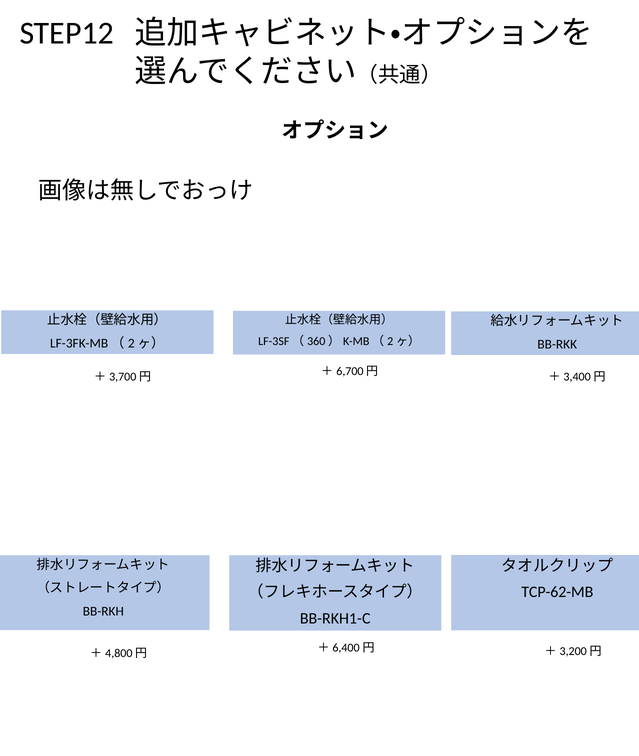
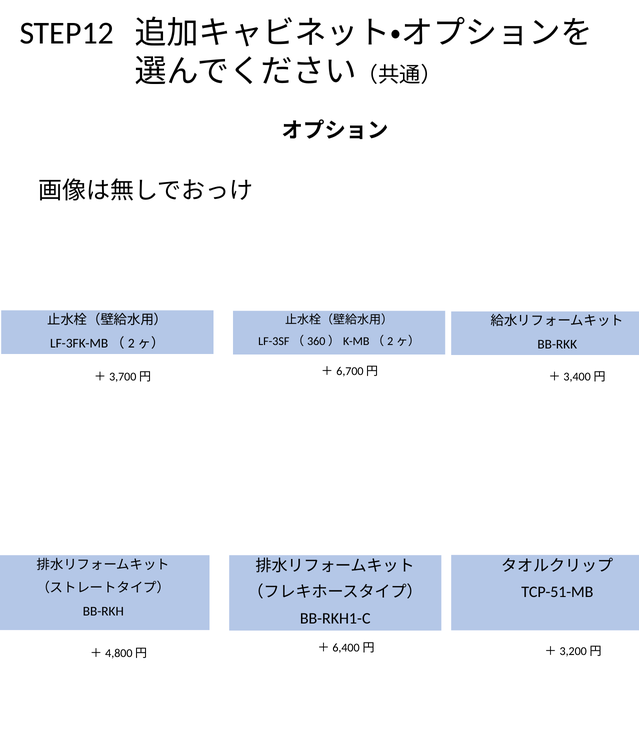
TCP-62-MB: TCP-62-MB -> TCP-51-MB (557, 592)
